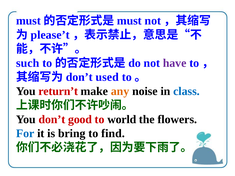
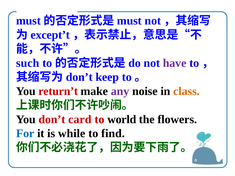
please’t: please’t -> except’t (50, 35)
used: used -> keep (107, 77)
any colour: orange -> purple (120, 91)
class colour: blue -> orange (186, 91)
good: good -> card (80, 119)
bring: bring -> while (72, 134)
